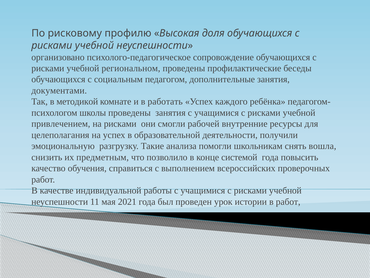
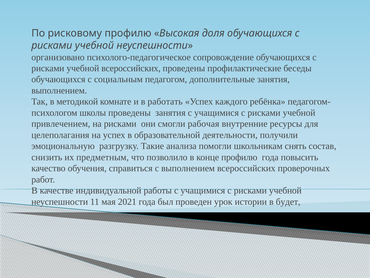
учебной региональном: региональном -> всероссийских (131, 68)
документами: документами -> выполнением (59, 90)
рабочей: рабочей -> рабочая (203, 124)
вошла: вошла -> состав (323, 146)
конце системой: системой -> профилю (239, 157)
в работ: работ -> будет (288, 201)
